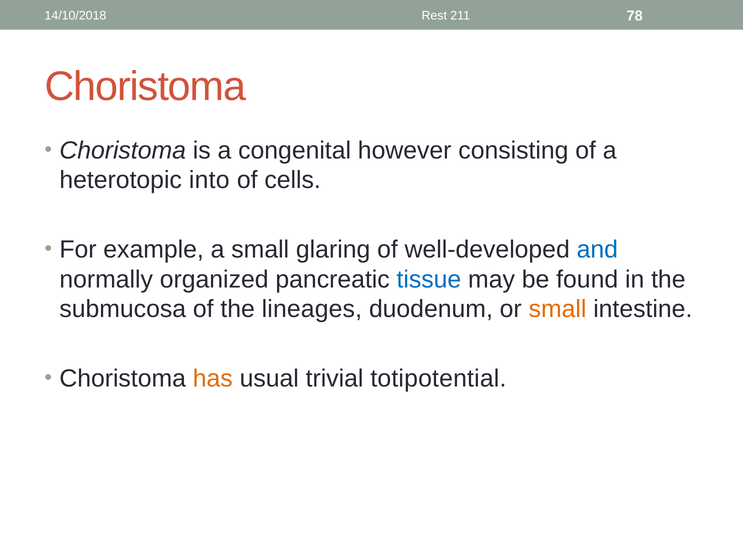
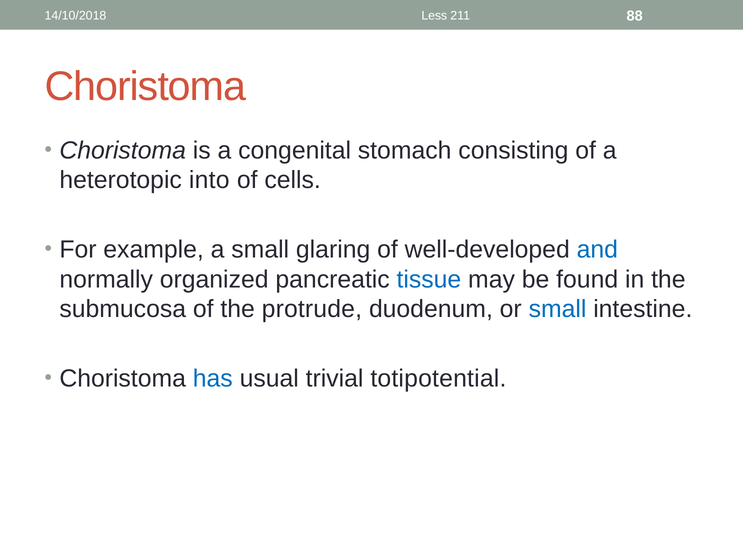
Rest: Rest -> Less (434, 16)
78: 78 -> 88 (635, 16)
however: however -> stomach (405, 150)
lineages: lineages -> protrude (312, 309)
small colour: orange -> blue (558, 309)
has colour: orange -> blue (213, 378)
